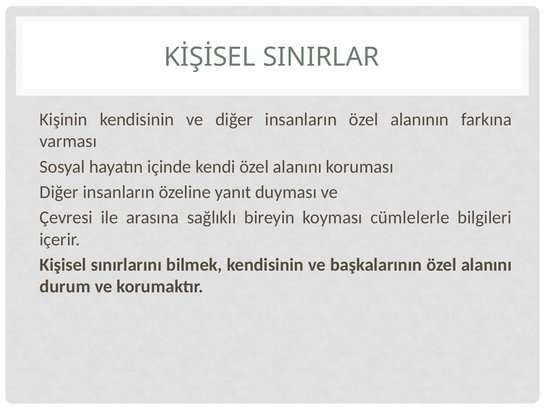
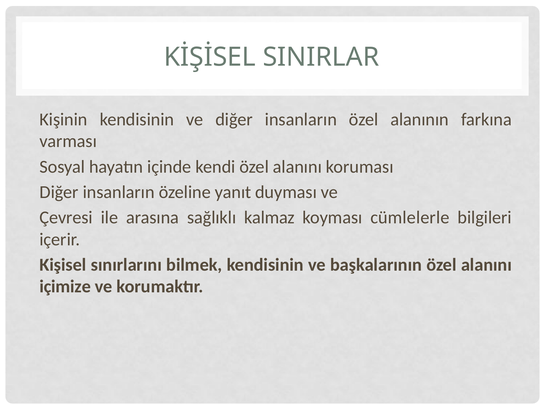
bireyin: bireyin -> kalmaz (270, 217)
durum: durum -> içimize (65, 286)
